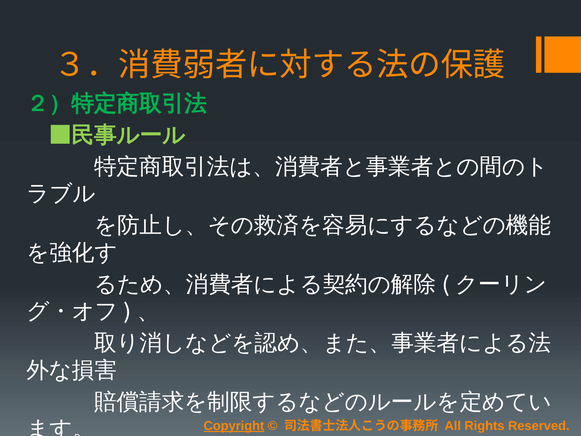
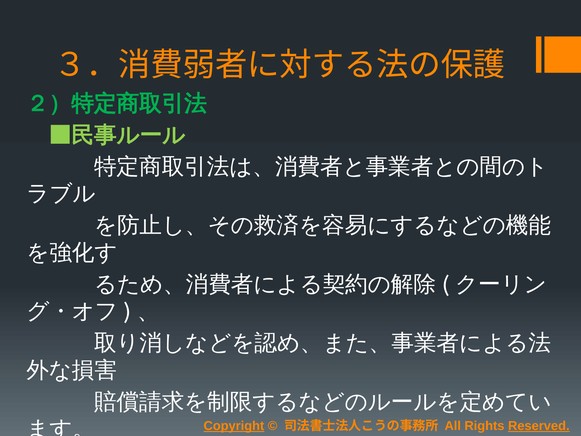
Reserved underline: none -> present (539, 426)
